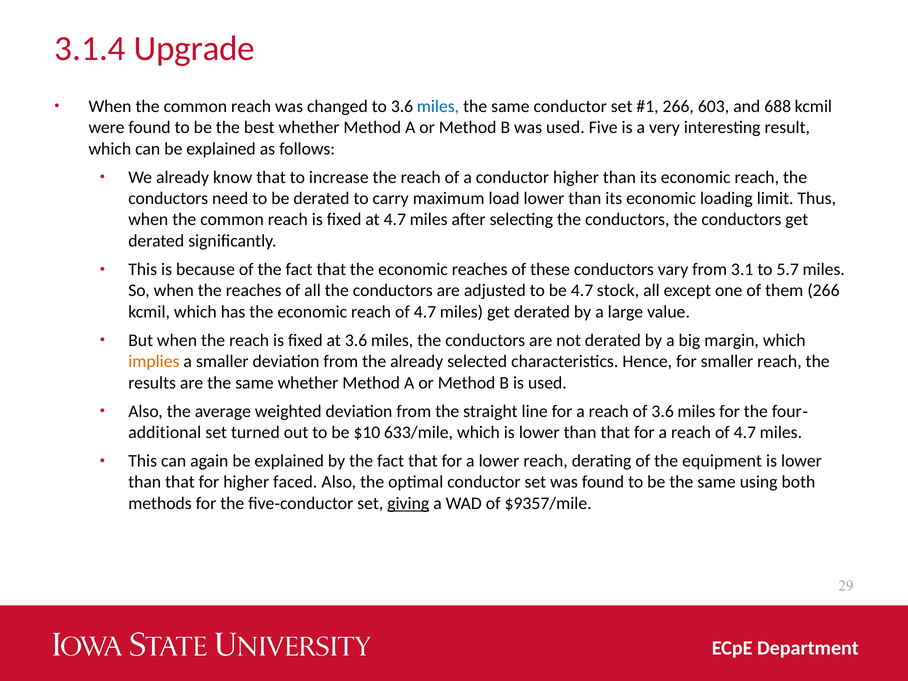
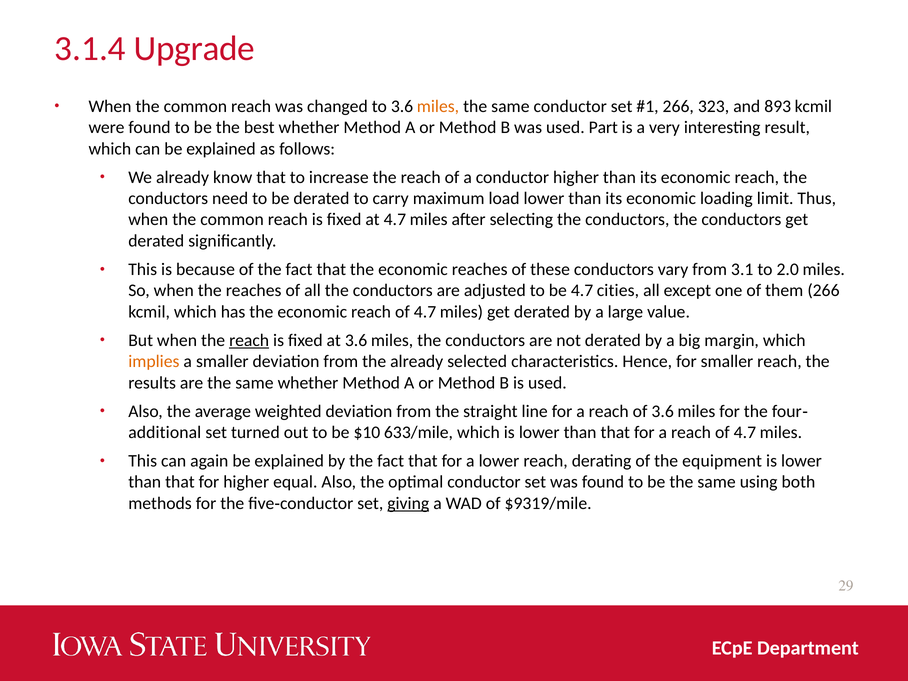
miles colour: blue -> orange (438, 106)
603: 603 -> 323 (714, 106)
688: 688 -> 893 (778, 106)
used Five: Five -> Part (603, 128)
5.7: 5.7 -> 2.0 (788, 269)
stock: stock -> cities (618, 291)
reach underline: none -> present (249, 340)
faced: faced -> equal (295, 482)
$9357/mile: $9357/mile -> $9319/mile (548, 503)
